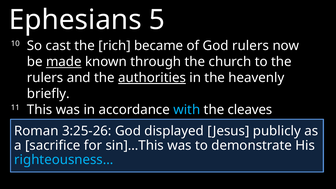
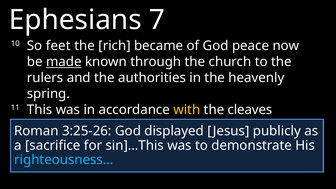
5: 5 -> 7 (157, 20)
cast: cast -> feet (58, 46)
God rulers: rulers -> peace (251, 46)
authorities underline: present -> none (152, 78)
briefly: briefly -> spring (48, 94)
with colour: light blue -> yellow (187, 110)
